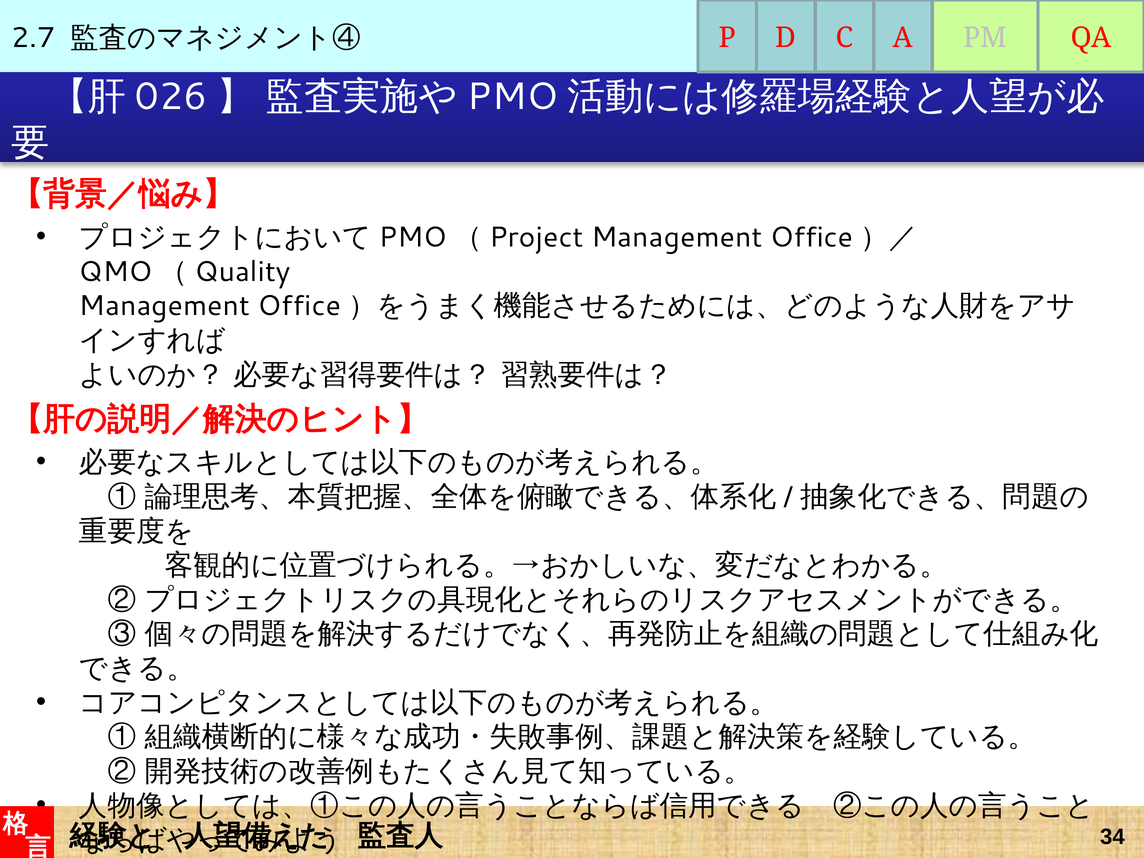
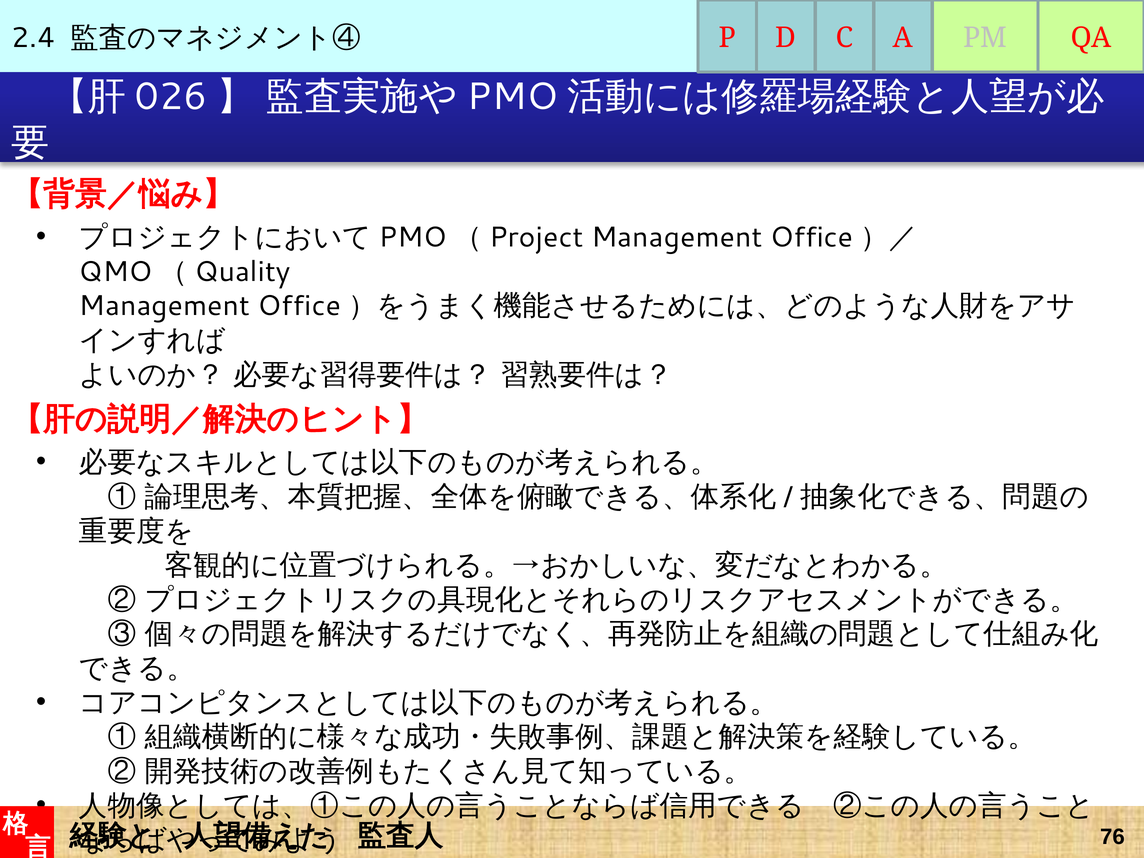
2.7: 2.7 -> 2.4 (33, 38)
34: 34 -> 76 (1112, 837)
